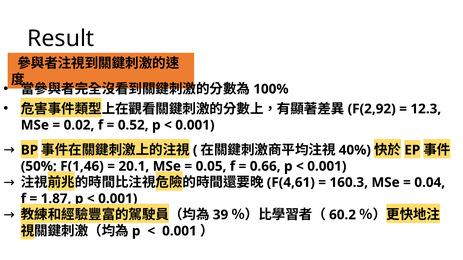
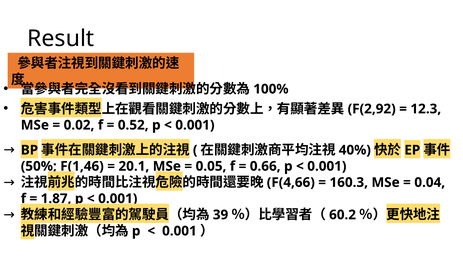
F(4,61: F(4,61 -> F(4,66 (291, 183)
